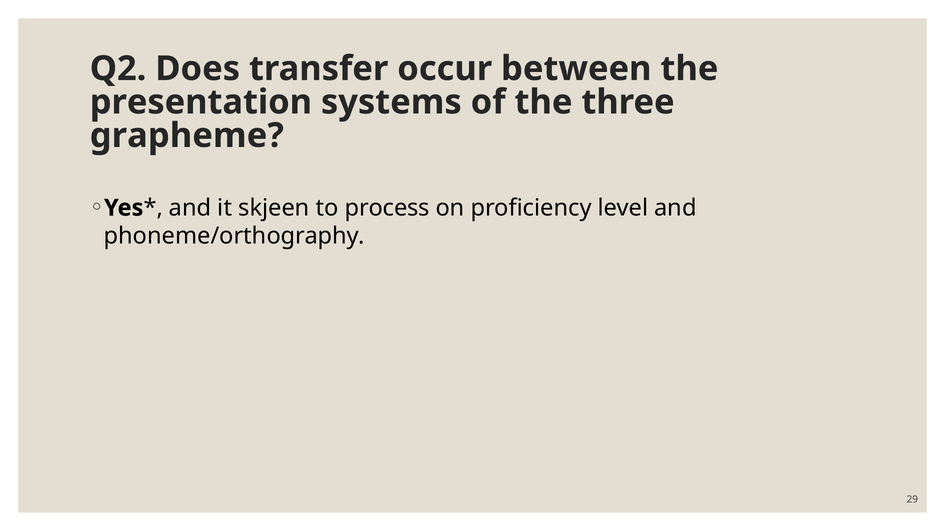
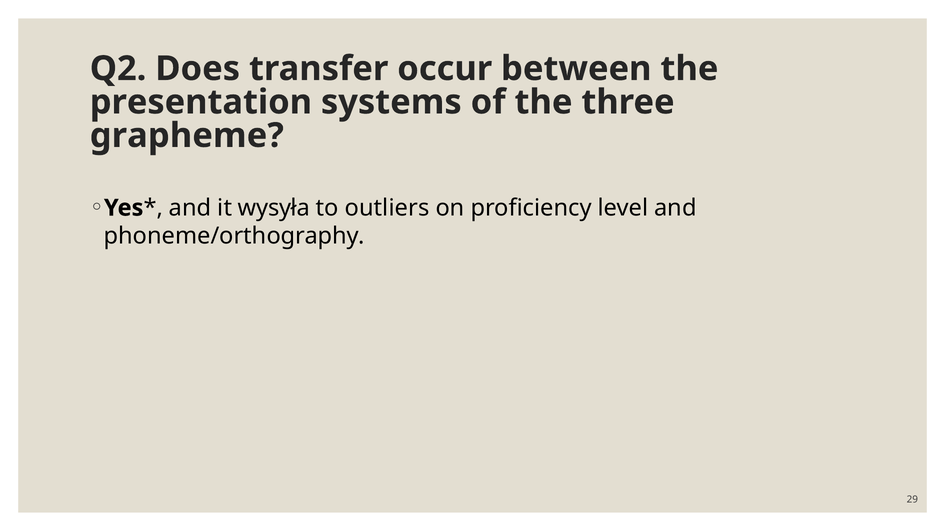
skjeen: skjeen -> wysyła (274, 208)
process: process -> outliers (387, 208)
